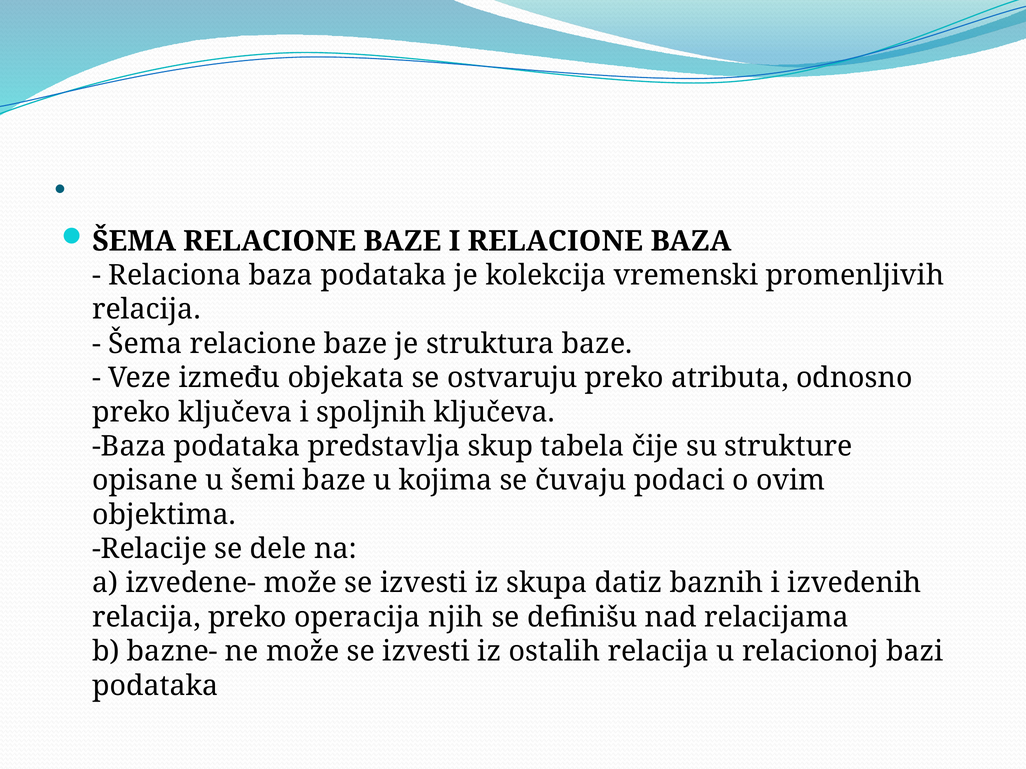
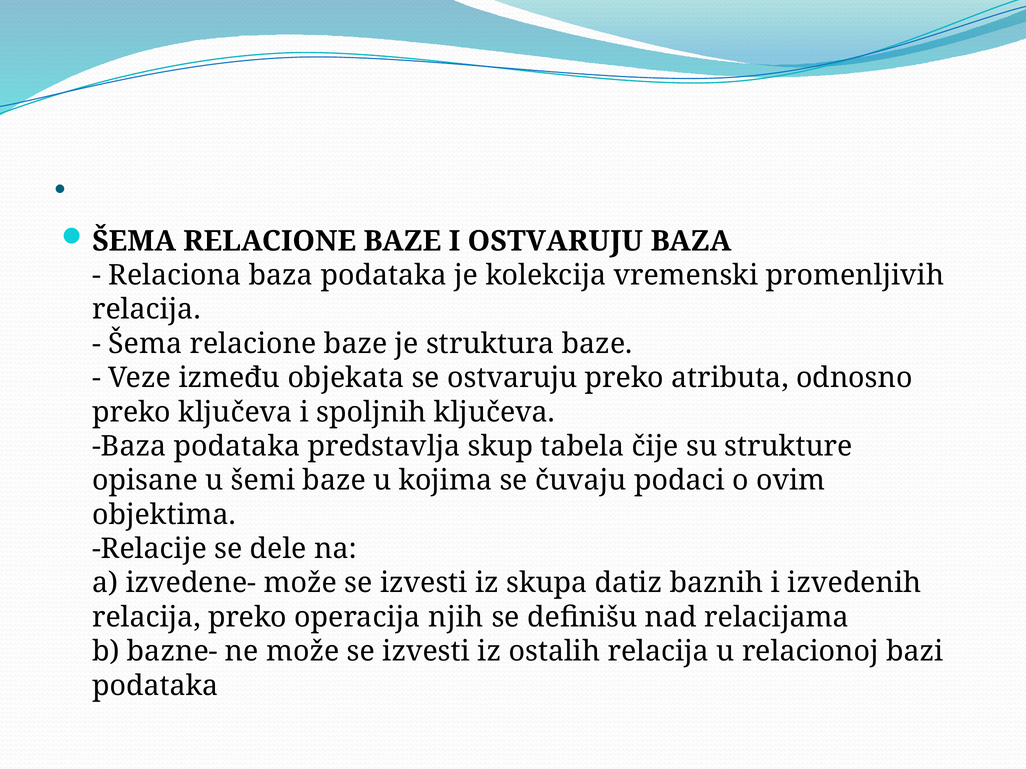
I RELACIONE: RELACIONE -> OSTVARUJU (555, 241)
